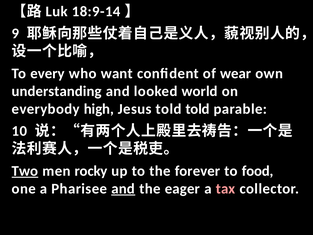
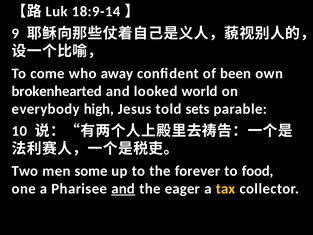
every: every -> come (47, 73)
want: want -> away (117, 73)
wear: wear -> been (236, 73)
understanding: understanding -> brokenhearted (57, 91)
told told: told -> sets (198, 109)
Two underline: present -> none (25, 171)
rocky: rocky -> some (91, 171)
tax colour: pink -> yellow (226, 188)
